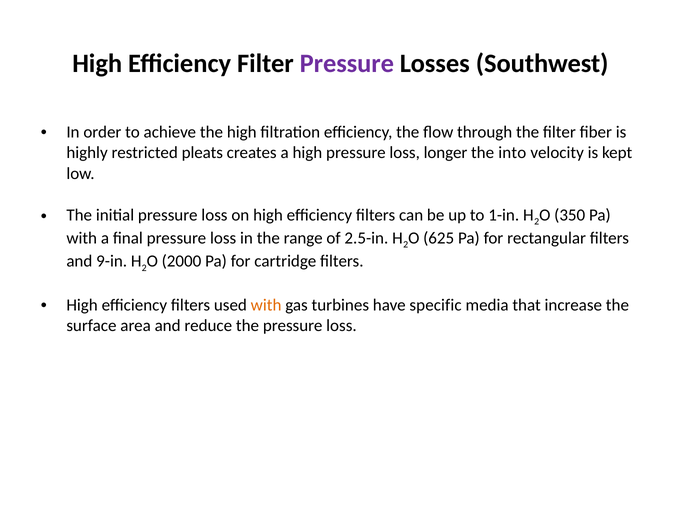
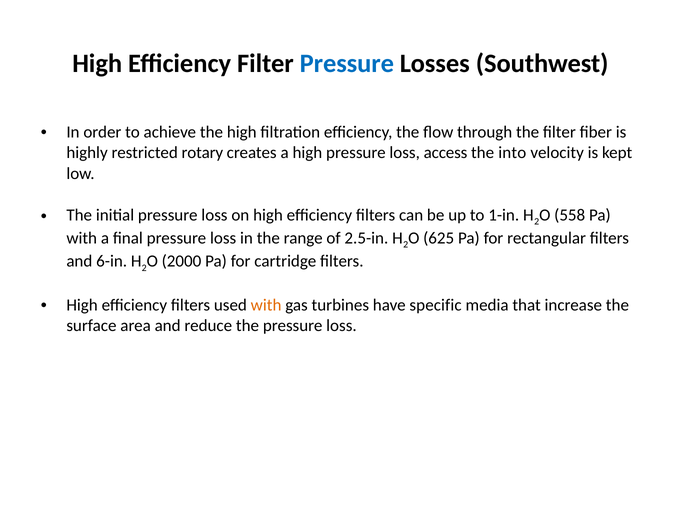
Pressure colour: purple -> blue (347, 63)
pleats: pleats -> rotary (202, 153)
longer: longer -> access (446, 153)
350: 350 -> 558 (570, 215)
9-in: 9-in -> 6-in (112, 261)
